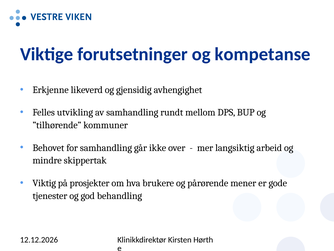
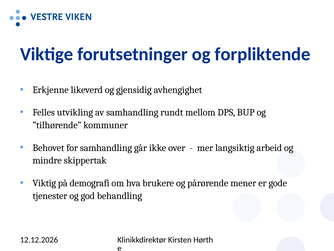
kompetanse: kompetanse -> forpliktende (263, 54)
prosjekter: prosjekter -> demografi (90, 183)
